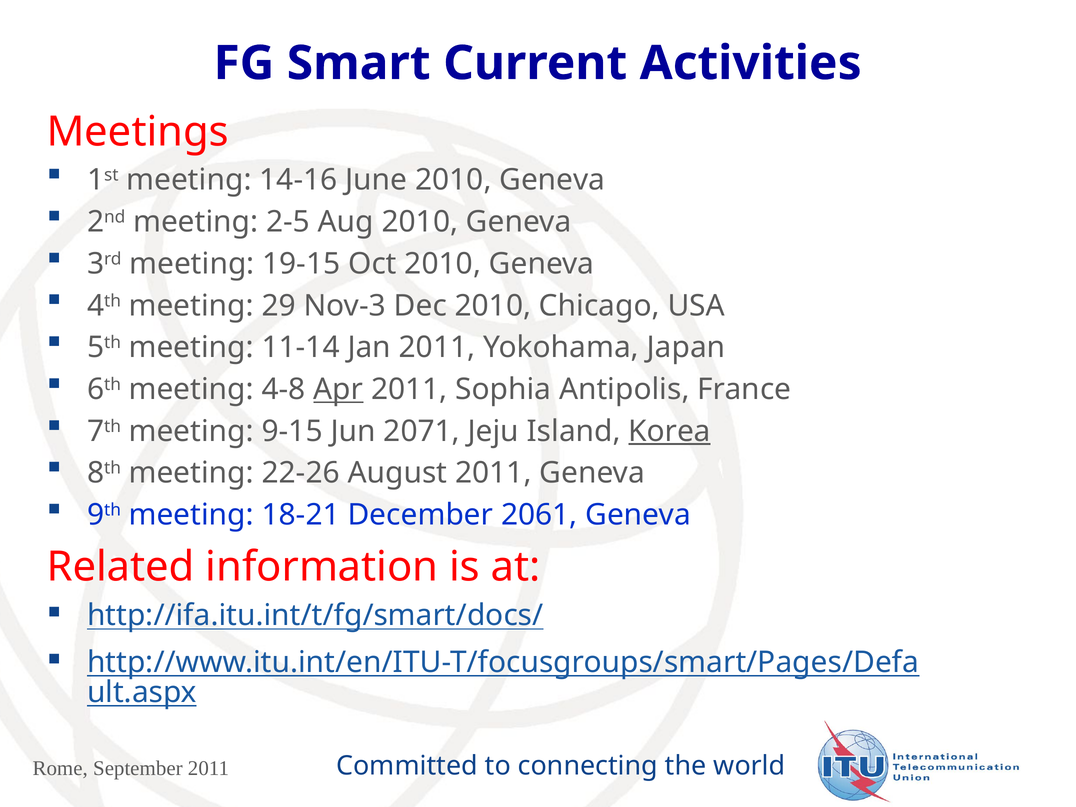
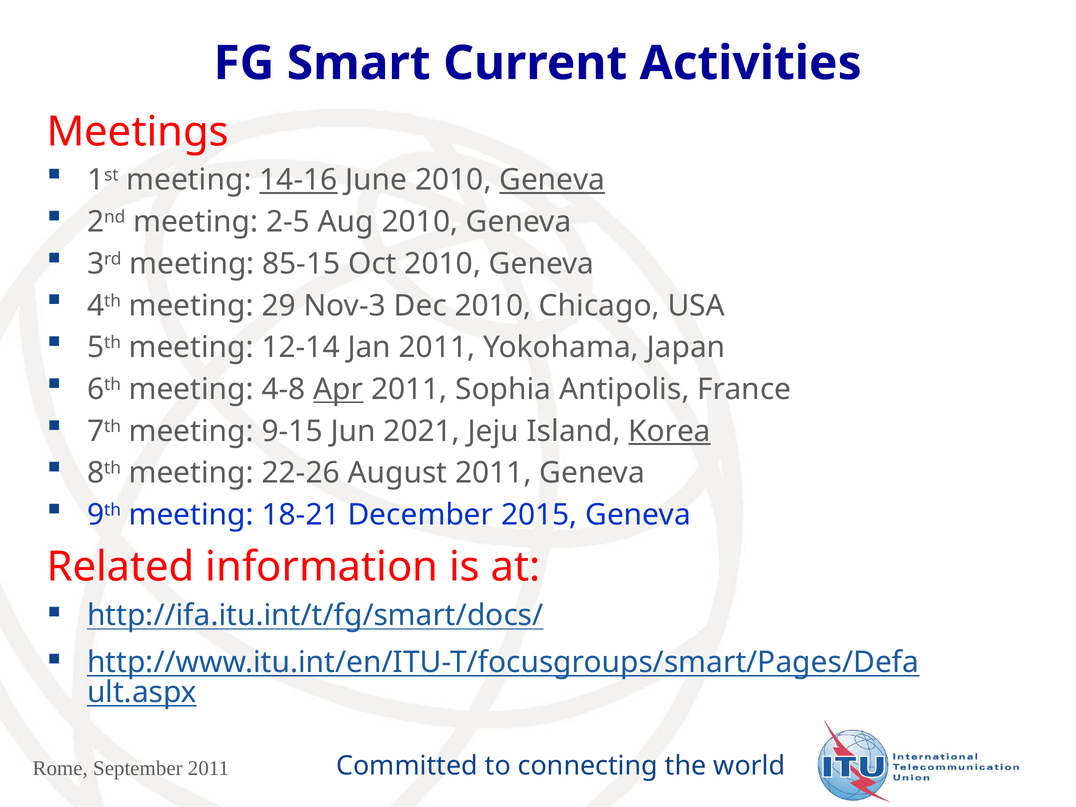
14-16 underline: none -> present (298, 180)
Geneva underline: none -> present (552, 180)
19-15: 19-15 -> 85-15 (301, 264)
11-14: 11-14 -> 12-14 (301, 347)
2071: 2071 -> 2021 (422, 431)
2061: 2061 -> 2015 (539, 515)
